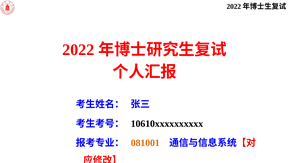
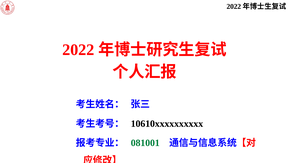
081001 colour: orange -> green (145, 143)
